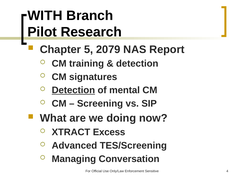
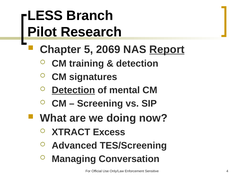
WITH: WITH -> LESS (45, 16)
2079: 2079 -> 2069 (108, 49)
Report underline: none -> present (167, 49)
